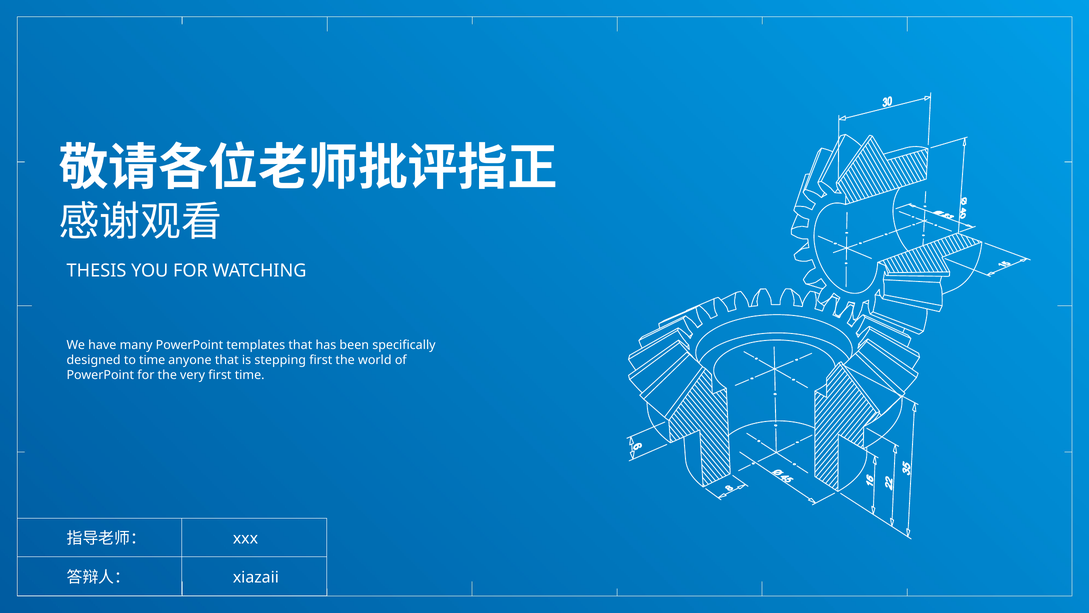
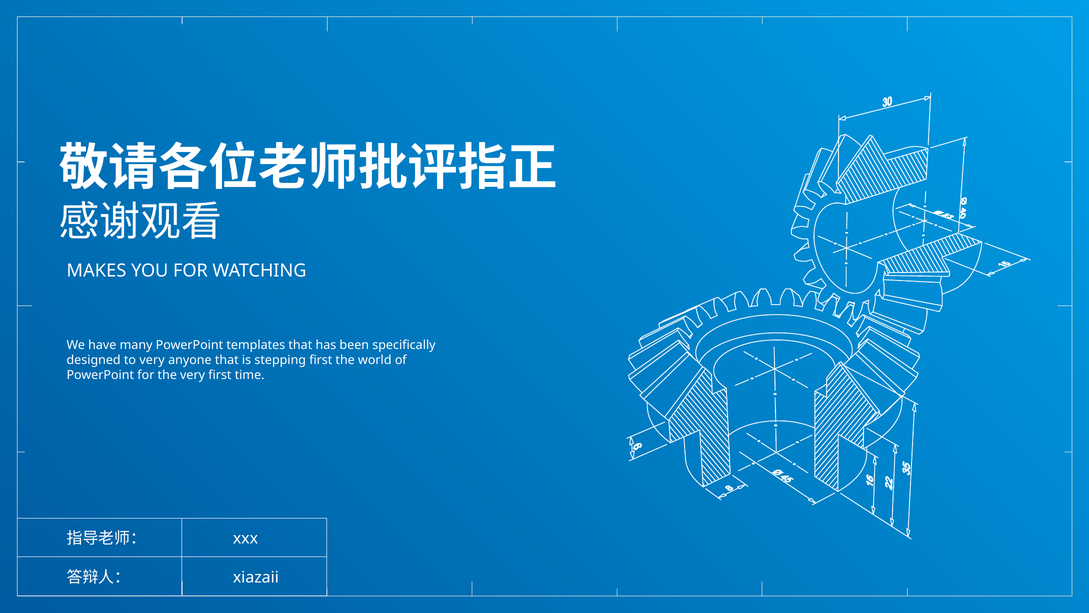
THESIS: THESIS -> MAKES (96, 270)
to time: time -> very (152, 360)
